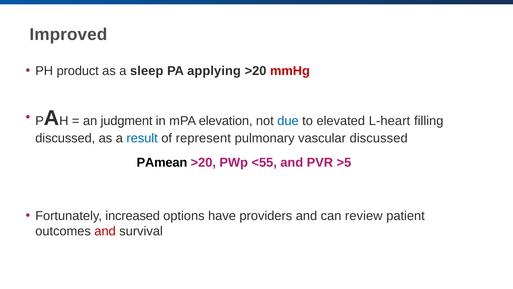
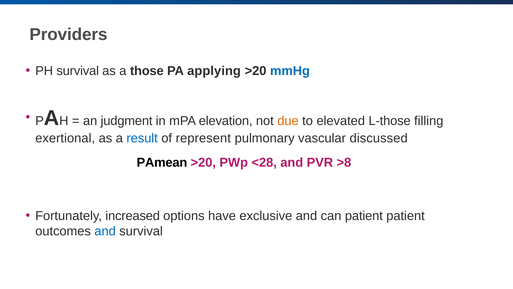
Improved: Improved -> Providers (68, 35)
PH product: product -> survival (78, 71)
sleep: sleep -> those (147, 71)
mmHg colour: red -> blue (290, 71)
due colour: blue -> orange (288, 121)
L-heart: L-heart -> L-those (390, 121)
discussed: discussed -> exertional (65, 138)
<55: <55 -> <28 (264, 162)
>5: >5 -> >8 (344, 162)
providers: providers -> exclusive (266, 215)
can review: review -> patient (364, 215)
and colour: red -> blue (105, 231)
